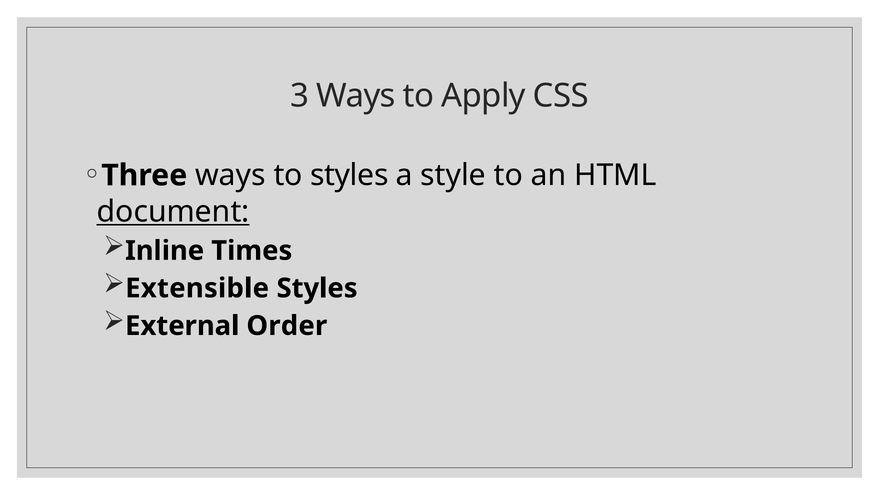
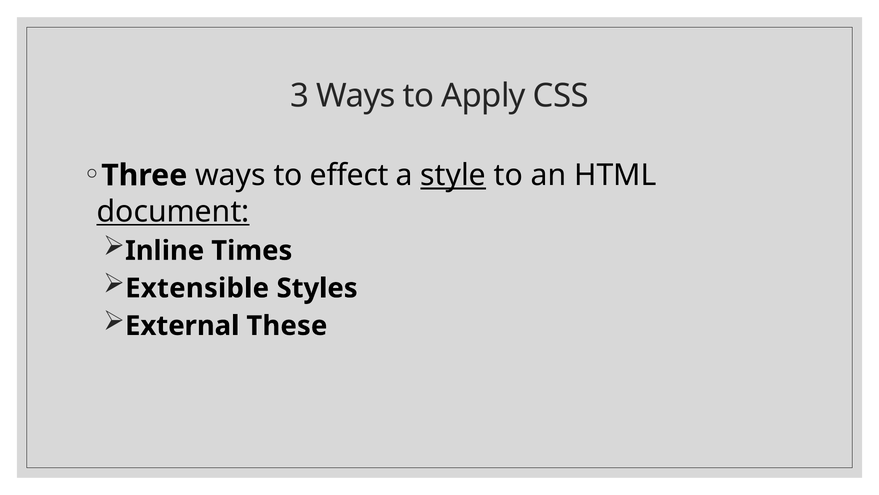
to styles: styles -> effect (349, 175)
style underline: none -> present (453, 175)
Order: Order -> These (287, 325)
